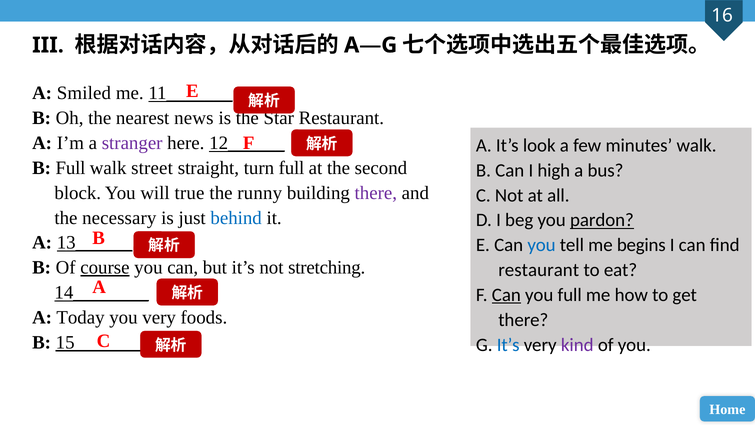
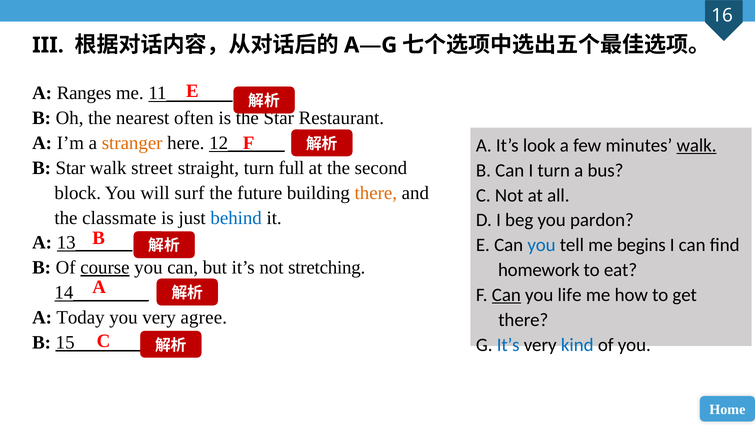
Smiled: Smiled -> Ranges (84, 93)
news: news -> often (194, 118)
stranger colour: purple -> orange (132, 143)
walk underline: none -> present (697, 145)
B Full: Full -> Star (70, 168)
I high: high -> turn (554, 170)
true: true -> surf (190, 193)
runny: runny -> future (260, 193)
there colour: purple -> orange (376, 193)
necessary: necessary -> classmate (119, 218)
pardon underline: present -> none (602, 220)
restaurant: restaurant -> homework (539, 270)
you full: full -> life (570, 295)
foods: foods -> agree (204, 317)
kind colour: purple -> blue (577, 345)
